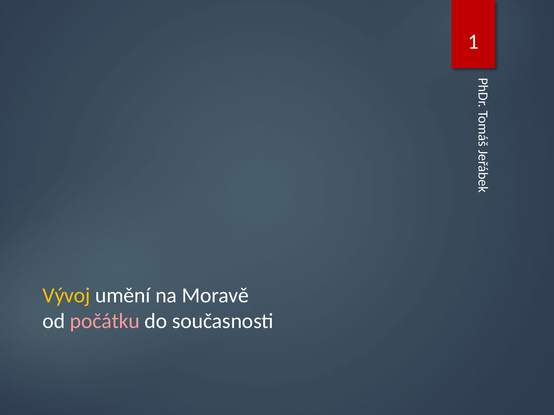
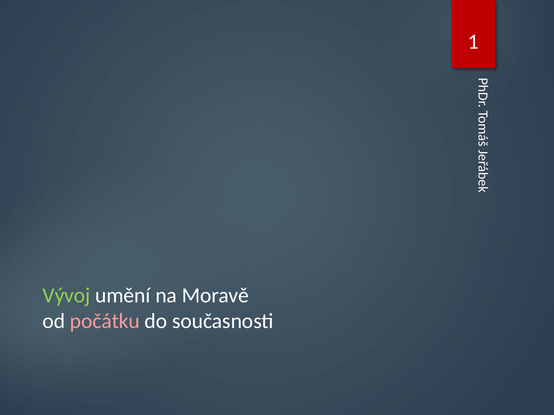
Vývoj colour: yellow -> light green (66, 296)
